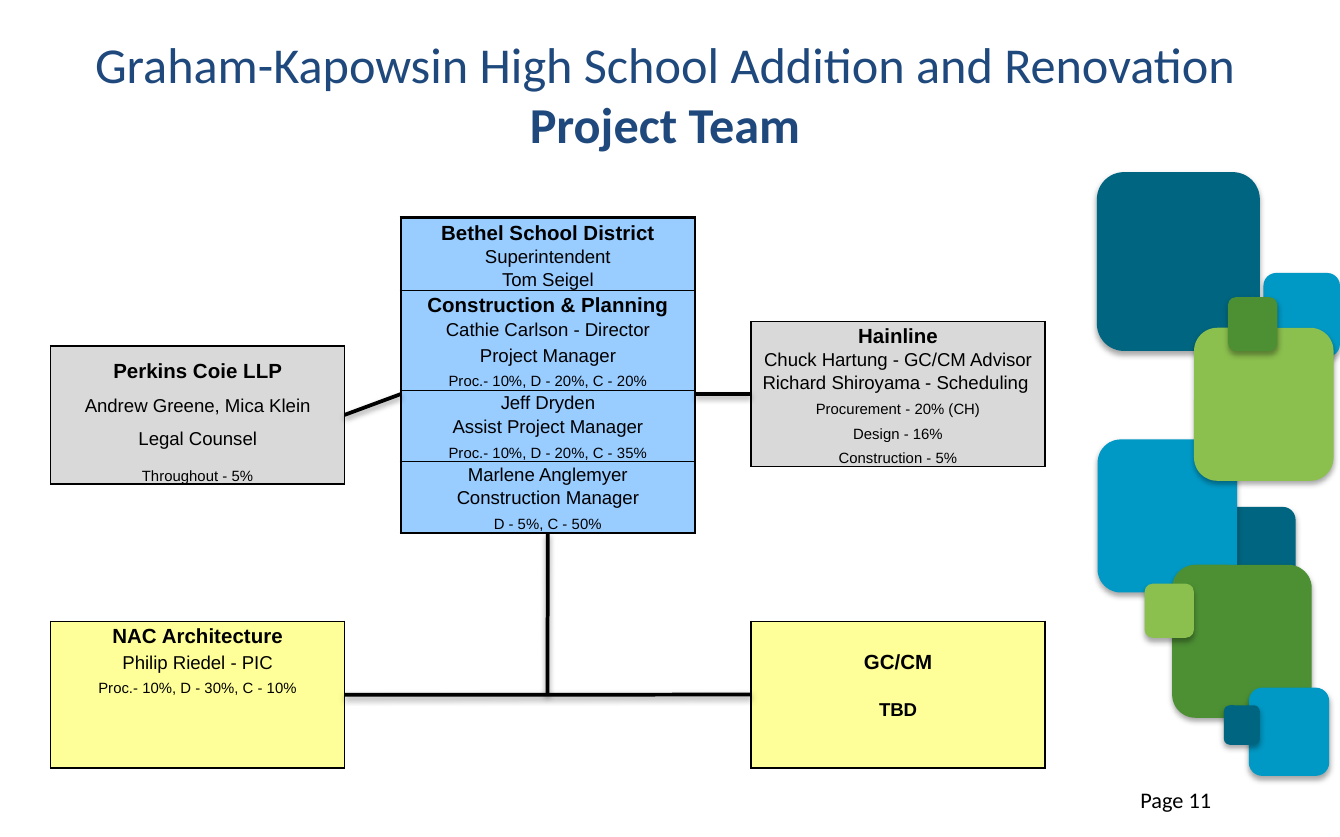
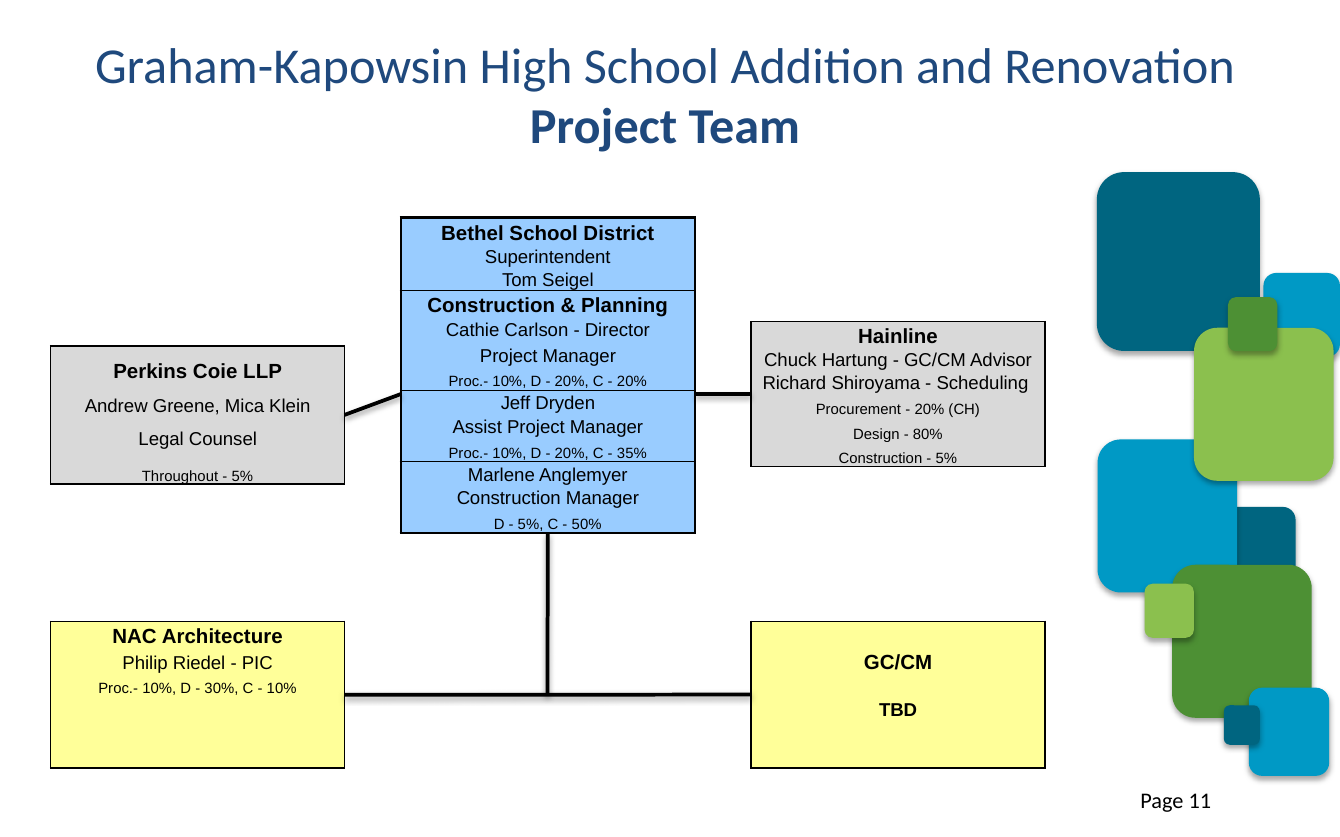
16%: 16% -> 80% (928, 434)
